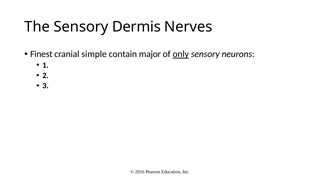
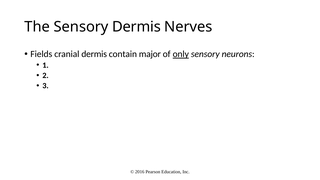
Finest: Finest -> Fields (41, 54)
cranial simple: simple -> dermis (94, 54)
